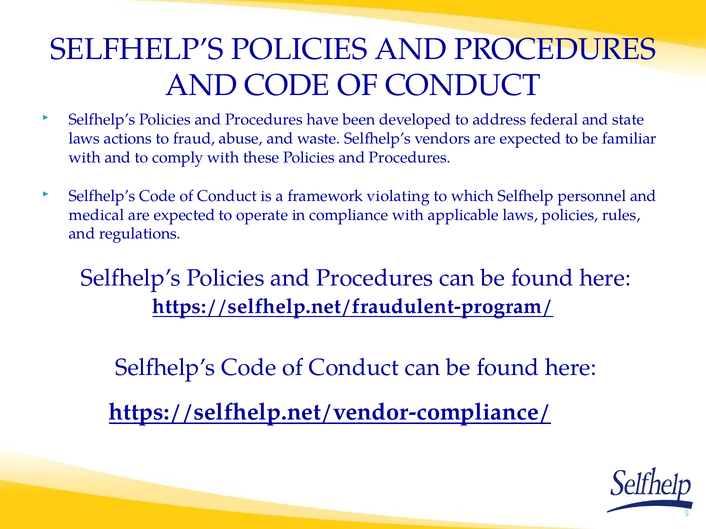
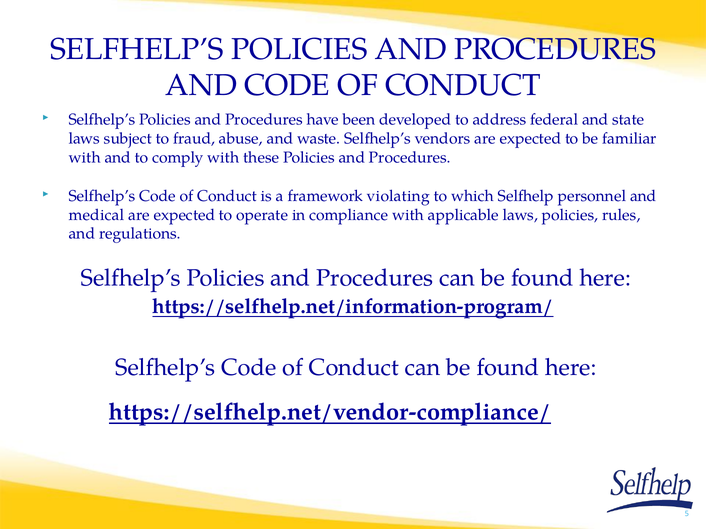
actions: actions -> subject (128, 139)
https://selfhelp.net/fraudulent-program/: https://selfhelp.net/fraudulent-program/ -> https://selfhelp.net/information-program/ (353, 307)
